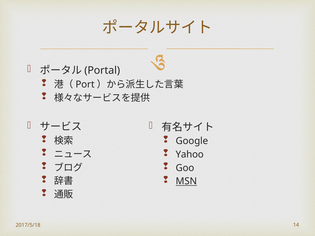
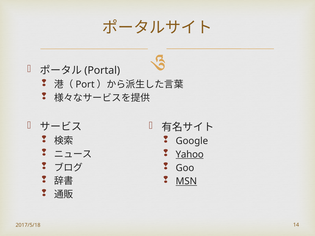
Yahoo underline: none -> present (190, 155)
